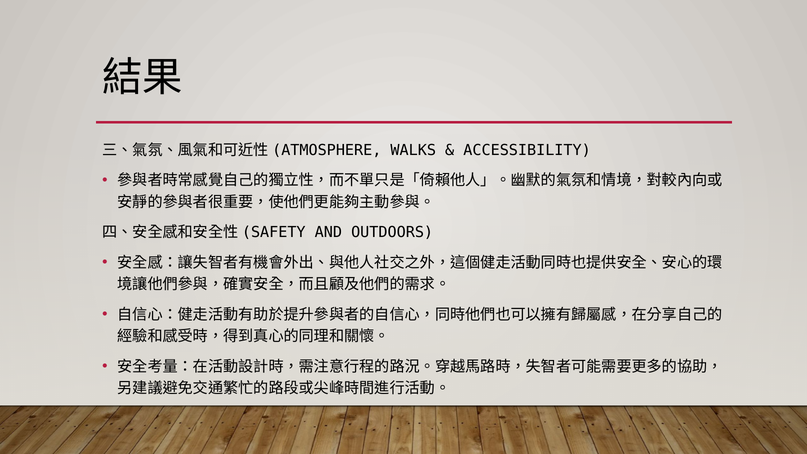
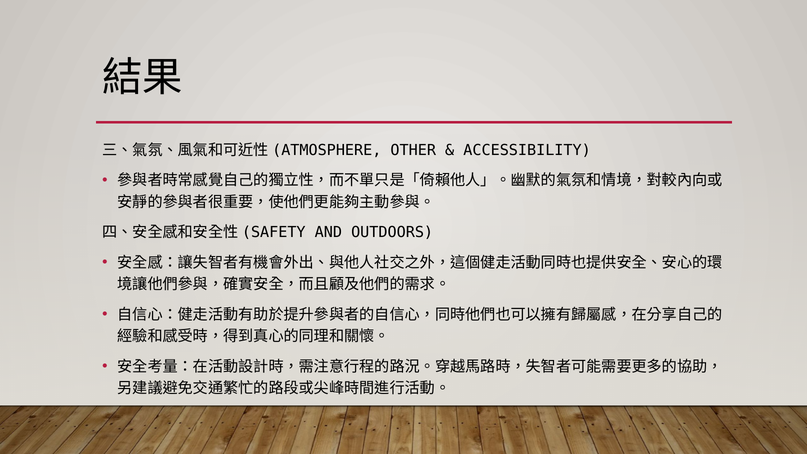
WALKS: WALKS -> OTHER (413, 150)
